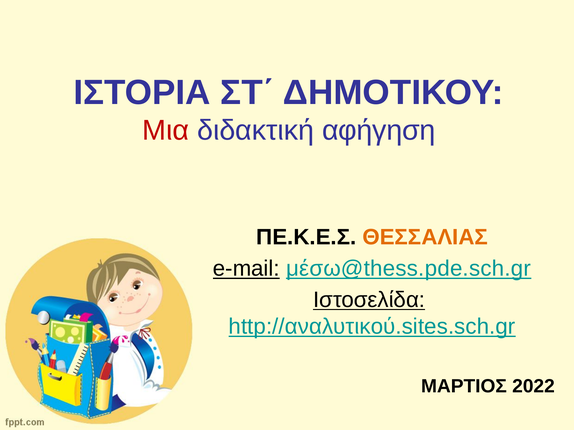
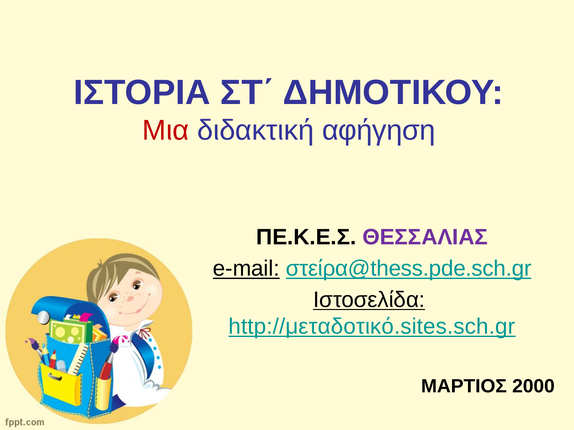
ΘΕΣΣΑΛΙΑΣ colour: orange -> purple (425, 238)
μέσω@thess.pde.sch.gr: μέσω@thess.pde.sch.gr -> στείρα@thess.pde.sch.gr (409, 269)
http://αναλυτικού.sites.sch.gr: http://αναλυτικού.sites.sch.gr -> http://μεταδοτικό.sites.sch.gr (372, 327)
2022: 2022 -> 2000 (533, 387)
